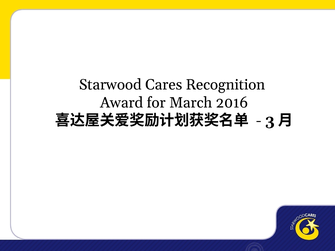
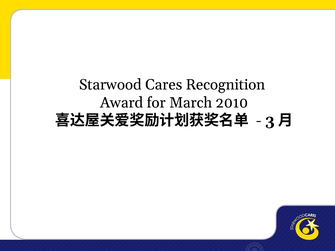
2016: 2016 -> 2010 (232, 103)
